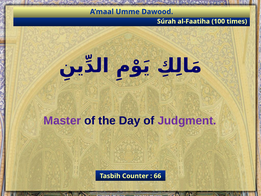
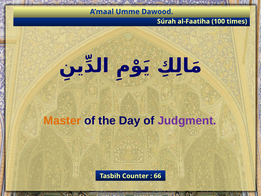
Master colour: purple -> orange (62, 121)
